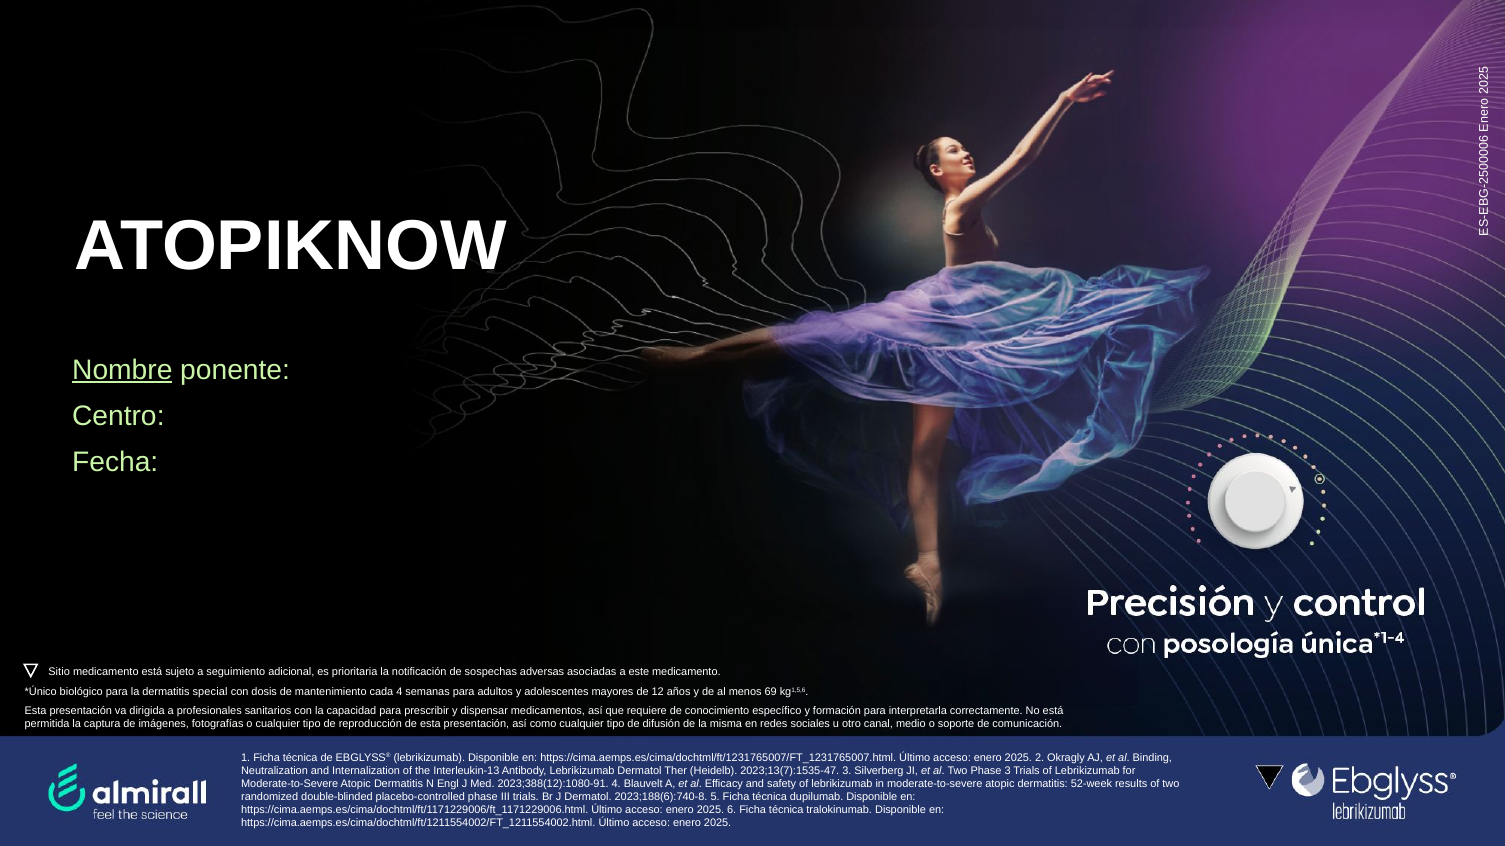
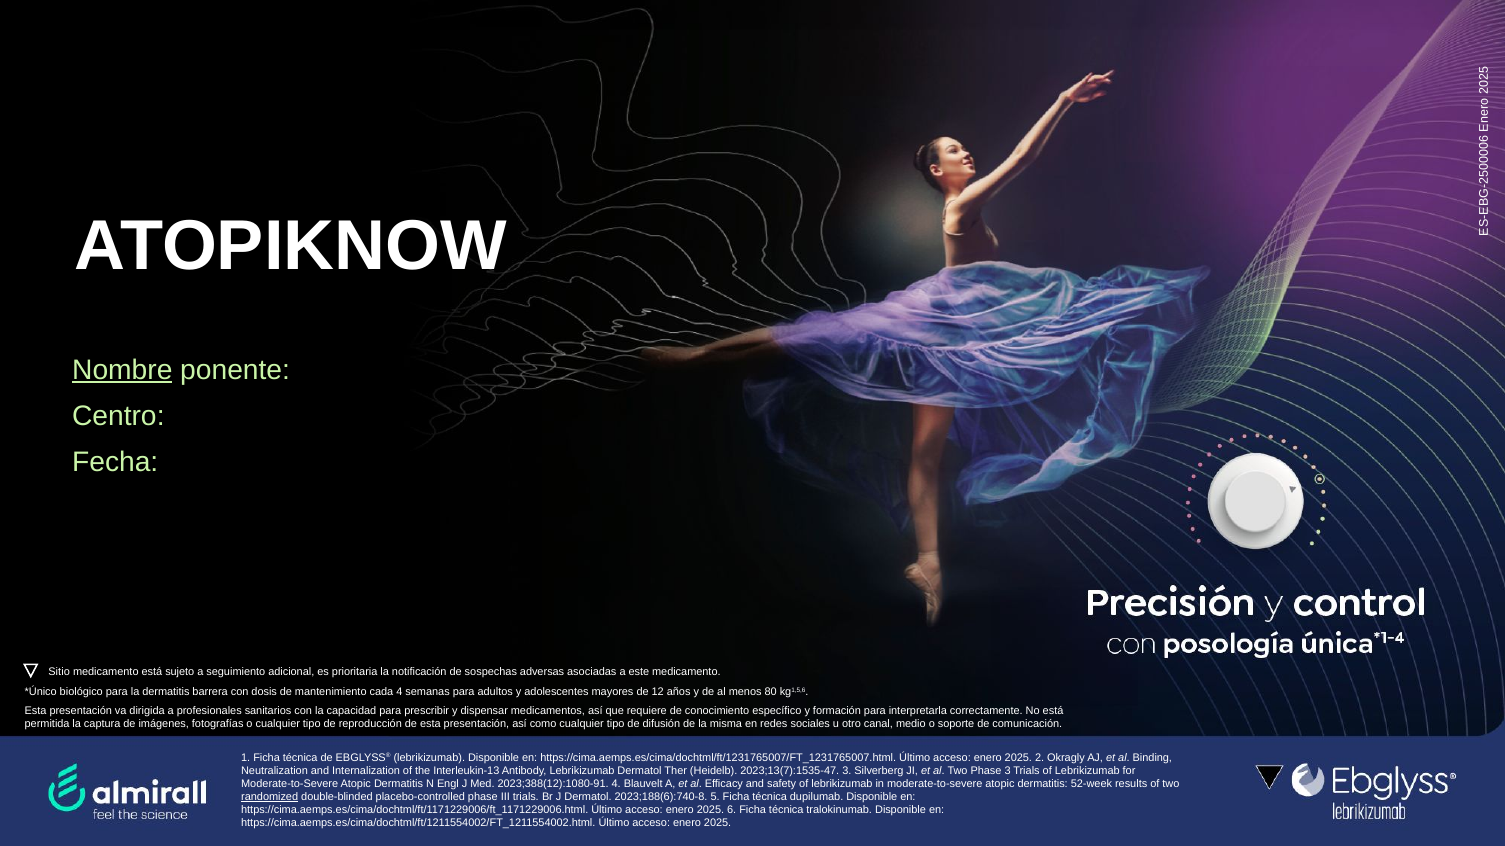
special: special -> barrera (210, 692)
69: 69 -> 80 (771, 692)
randomized underline: none -> present (270, 798)
